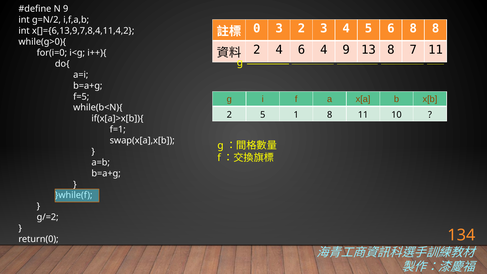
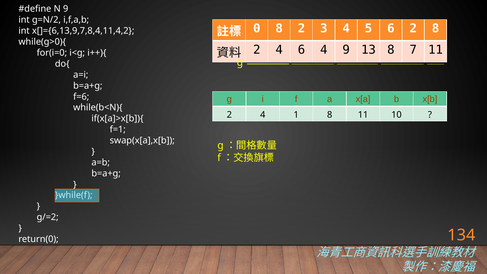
0 3: 3 -> 8 (279, 29)
6 8: 8 -> 2 (413, 29)
f=5: f=5 -> f=6 (81, 97)
5: 5 -> 4 (263, 115)
